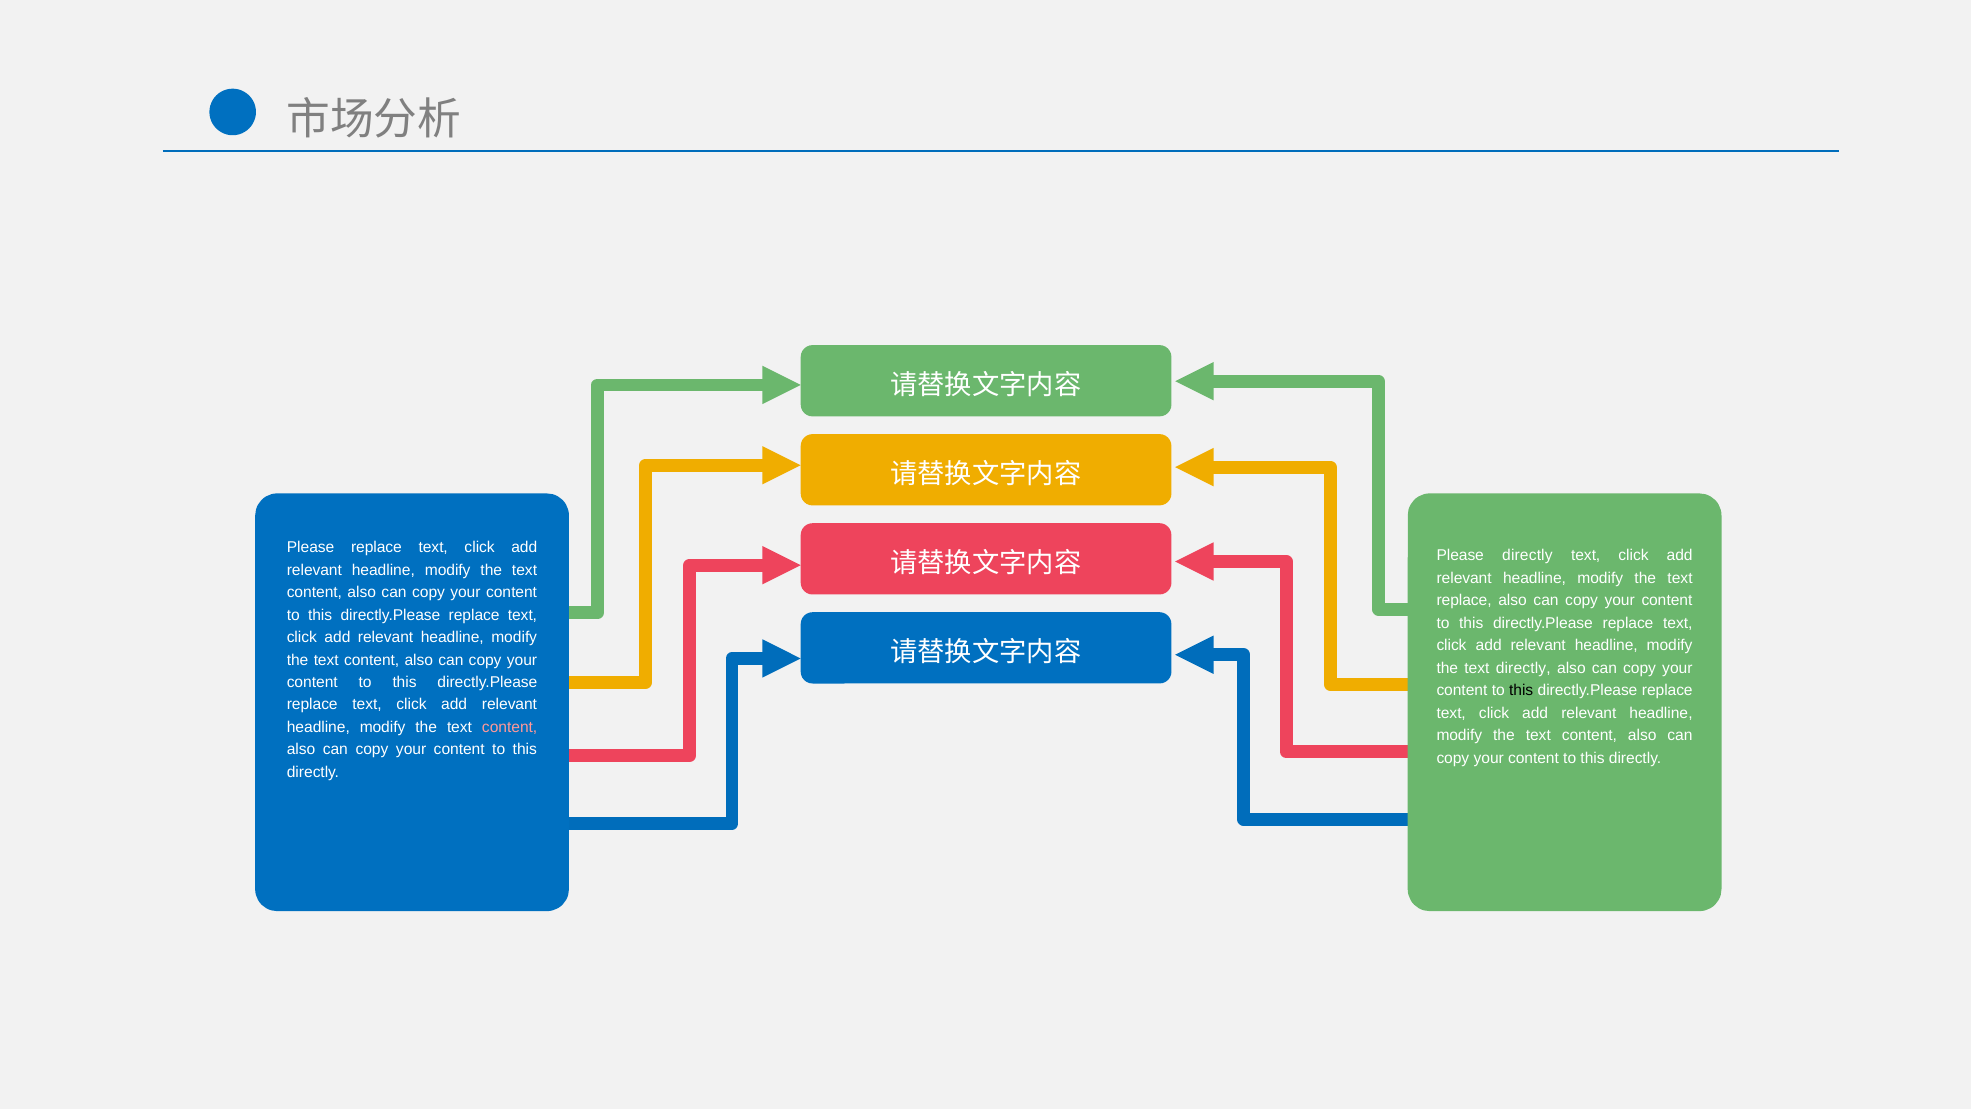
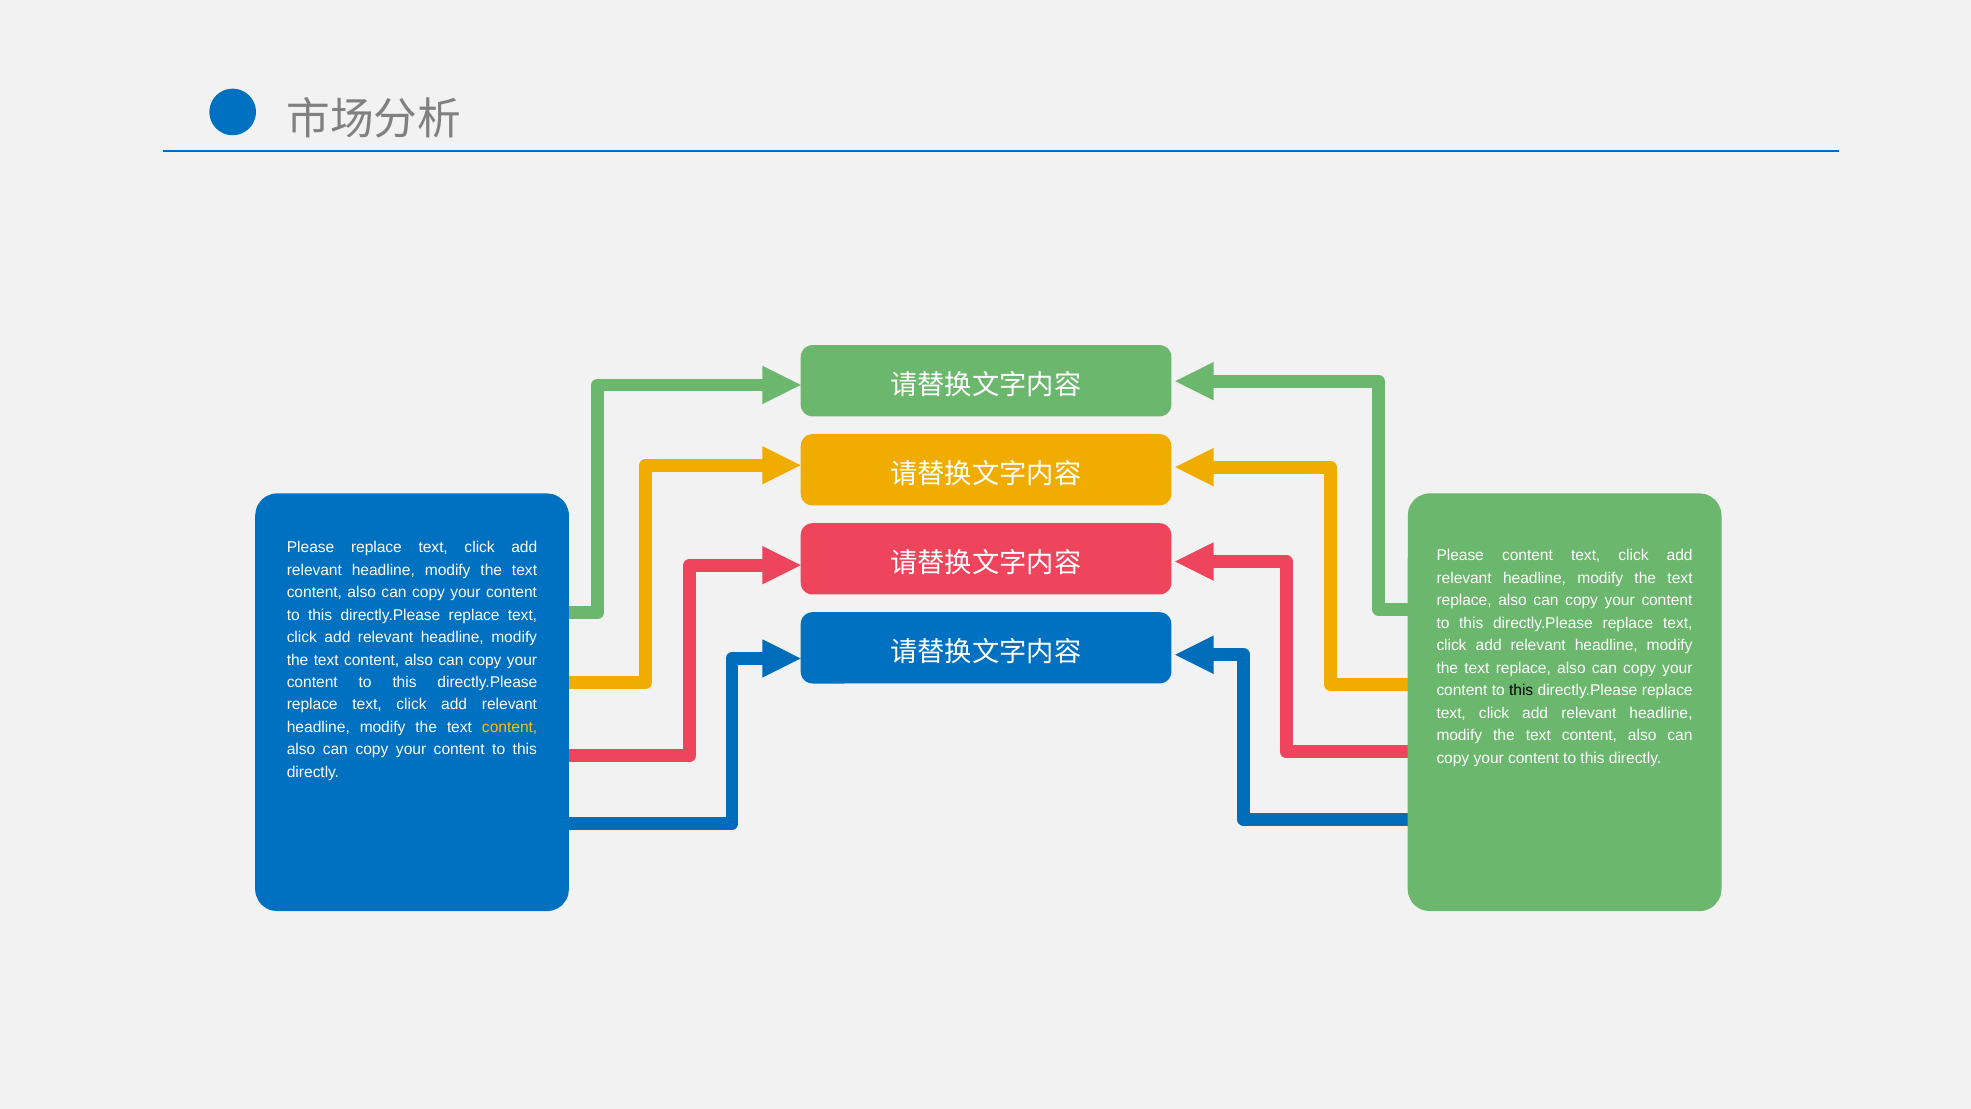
Please directly: directly -> content (1528, 556)
directly: directly -> replace (1523, 668)
content colour: pink -> yellow (510, 727)
